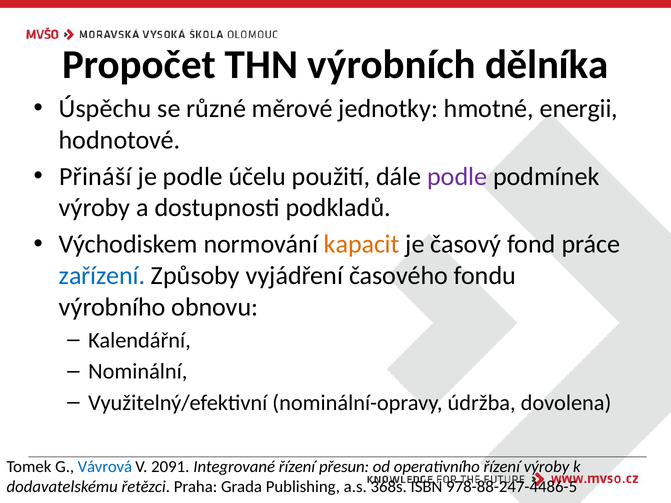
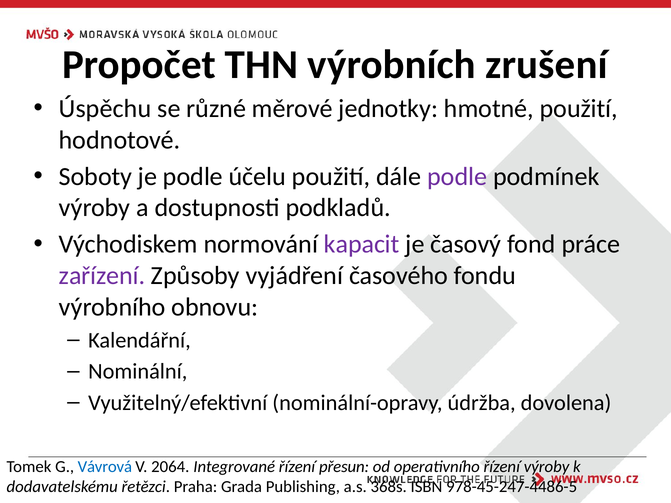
dělníka: dělníka -> zrušení (546, 65)
hmotné energii: energii -> použití (579, 109)
Přináší: Přináší -> Soboty (95, 177)
kapacit colour: orange -> purple (362, 244)
zařízení colour: blue -> purple (102, 276)
2091: 2091 -> 2064 (170, 467)
978-88-247-4486-5: 978-88-247-4486-5 -> 978-45-247-4486-5 (512, 487)
